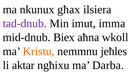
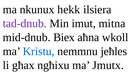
għax: għax -> hekk (69, 9)
imma: imma -> mitna (112, 23)
Kristu colour: orange -> blue (39, 51)
aktar: aktar -> għax (23, 65)
Darba: Darba -> Jmutx (108, 65)
